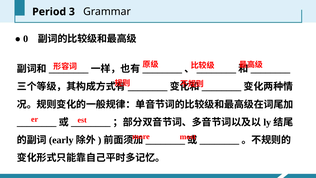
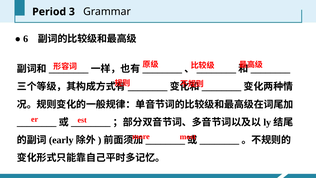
0: 0 -> 6 (26, 39)
